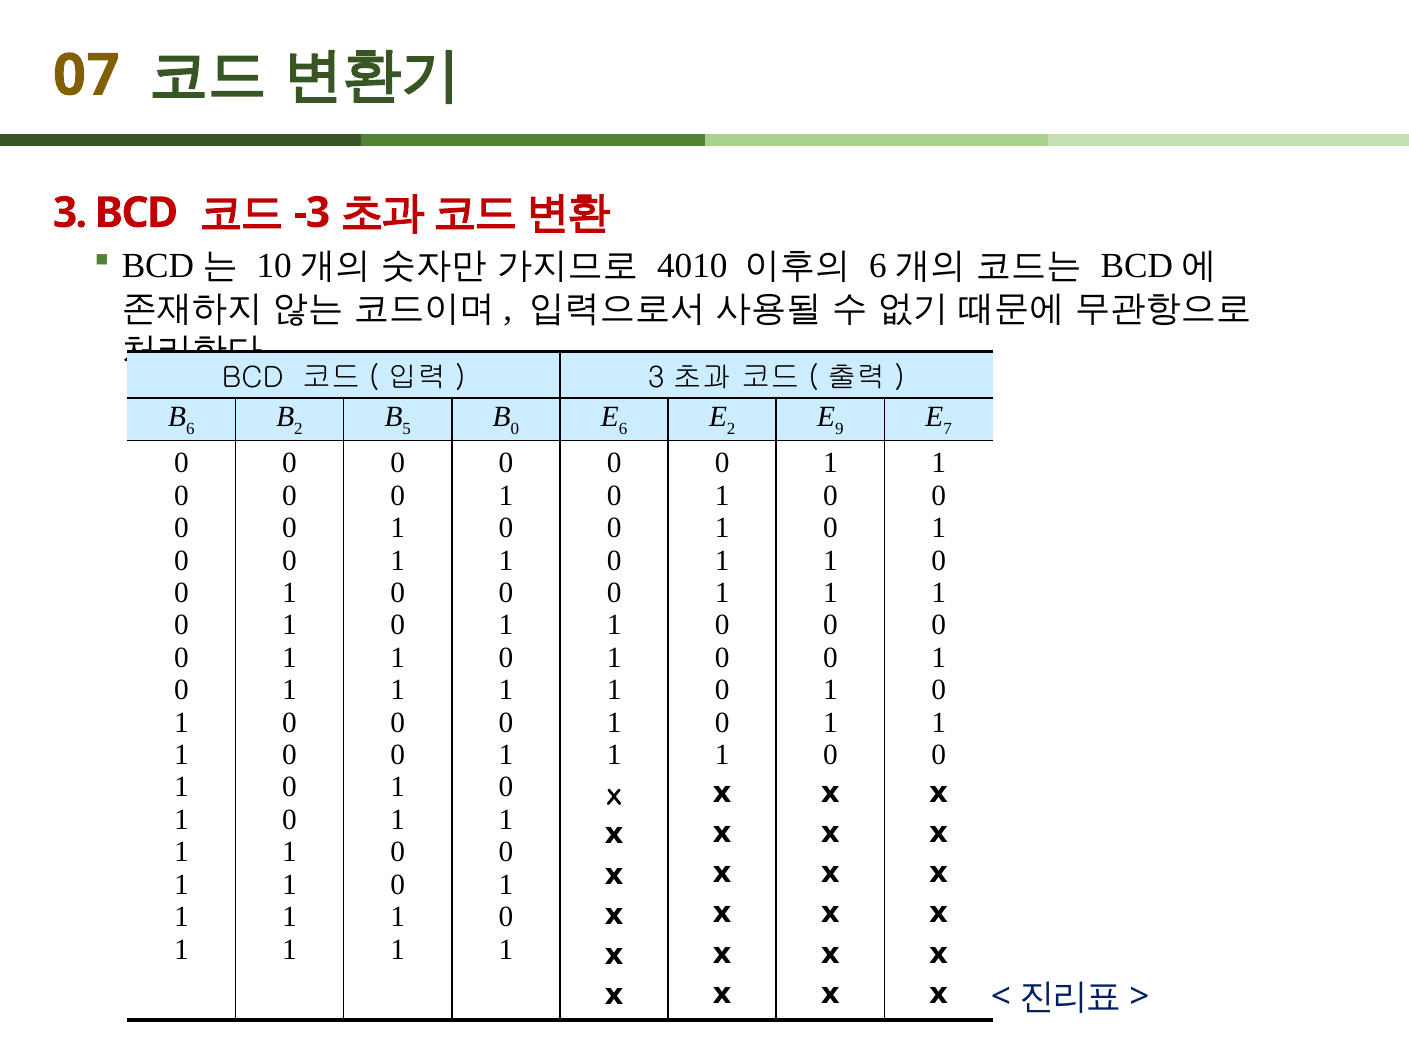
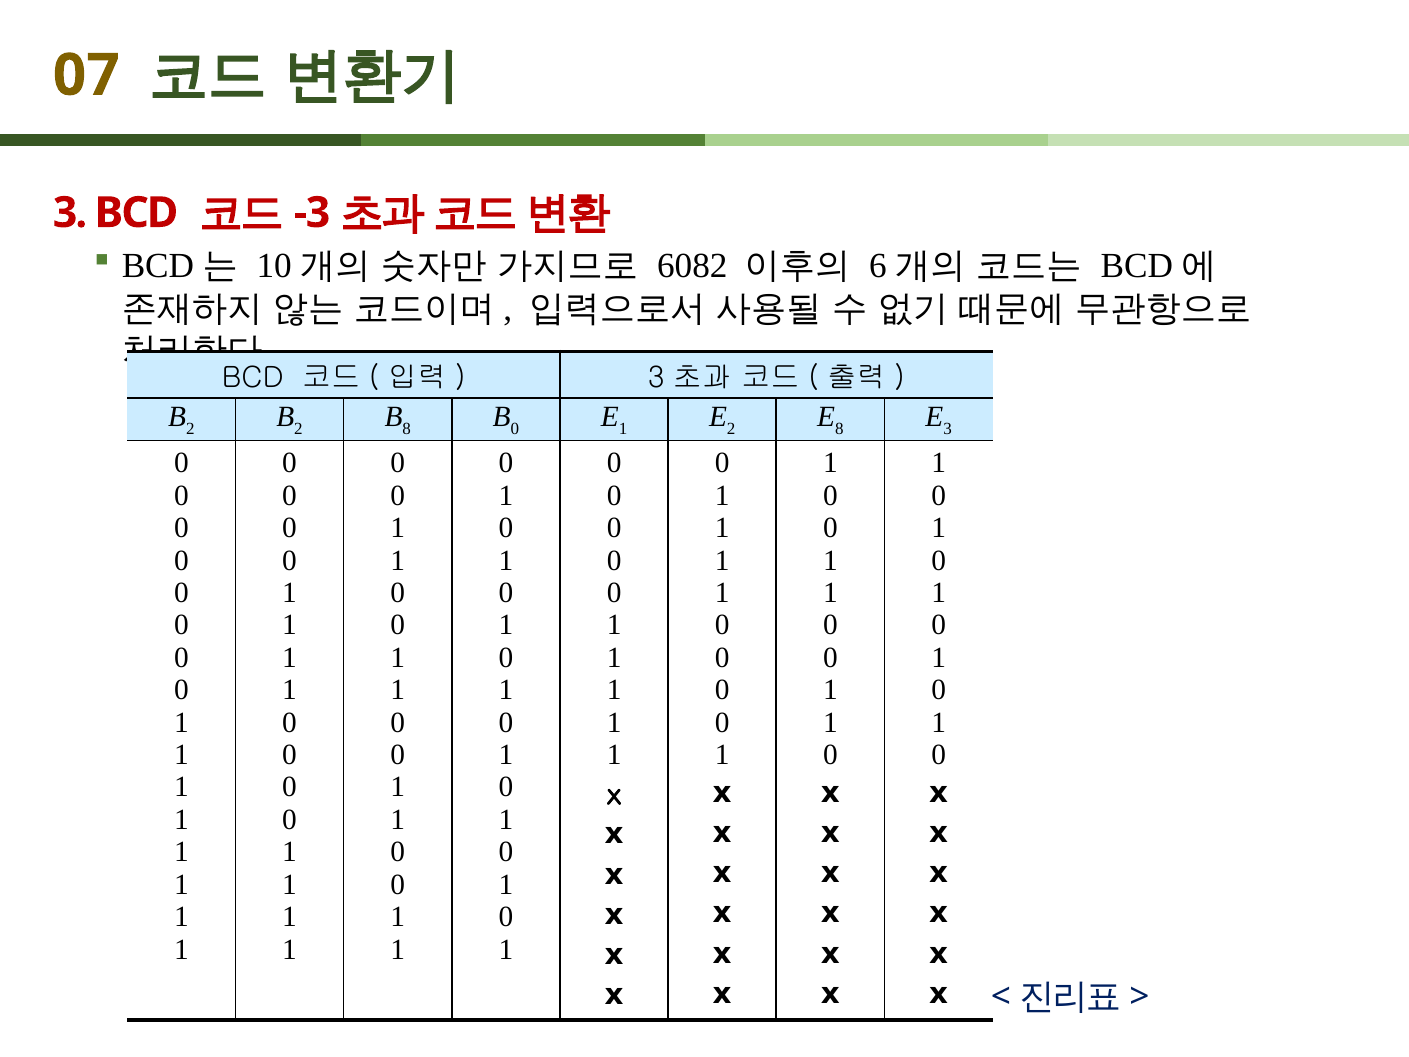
4010: 4010 -> 6082 (692, 266)
6: 6 -> 2 (190, 428)
5: 5 -> 8 (407, 428)
6: 6 -> 1 (623, 428)
9: 9 -> 8 (839, 428)
7: 7 -> 3 (948, 428)
